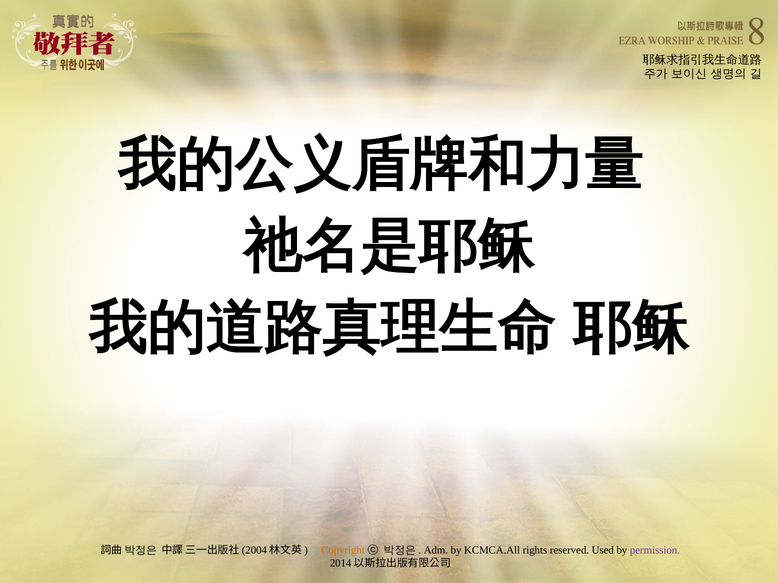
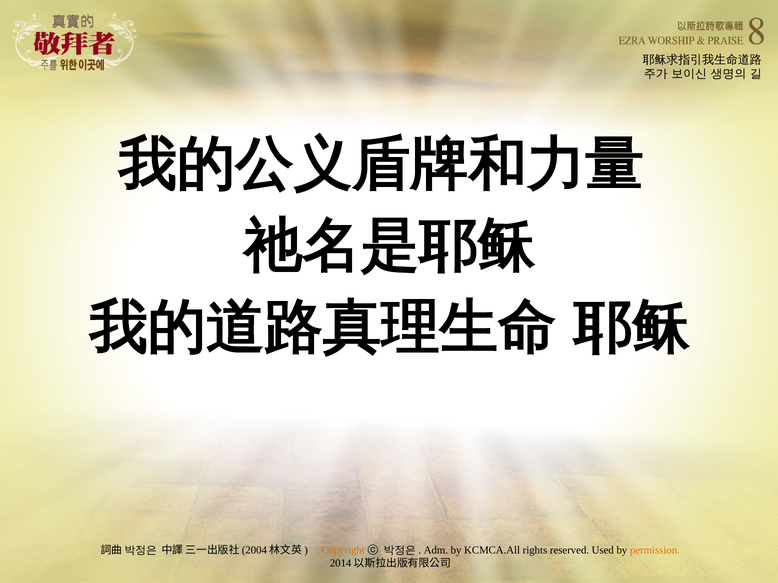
permission colour: purple -> orange (655, 551)
